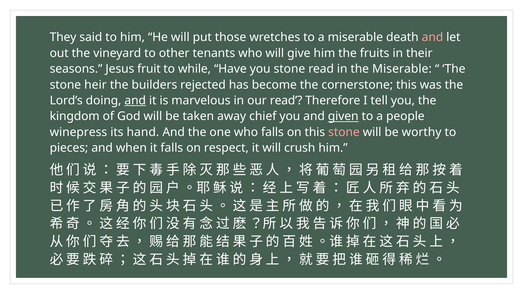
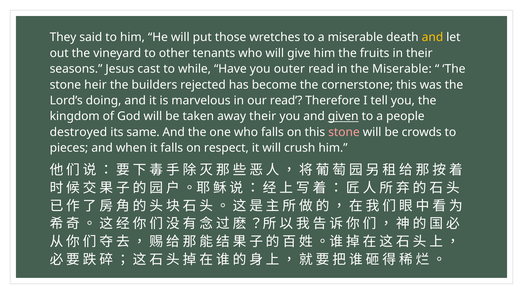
and colour: pink -> yellow (432, 37)
fruit: fruit -> cast (149, 69)
you stone: stone -> outer (289, 69)
and underline: present -> none (135, 101)
away chief: chief -> their (263, 116)
winepress: winepress -> destroyed (78, 132)
hand: hand -> same (143, 132)
worthy: worthy -> crowds (422, 132)
